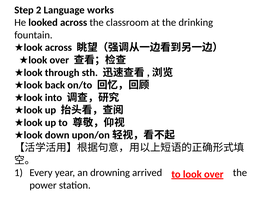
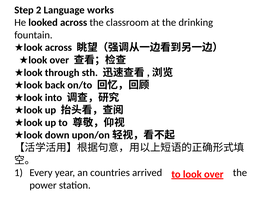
drowning: drowning -> countries (110, 173)
